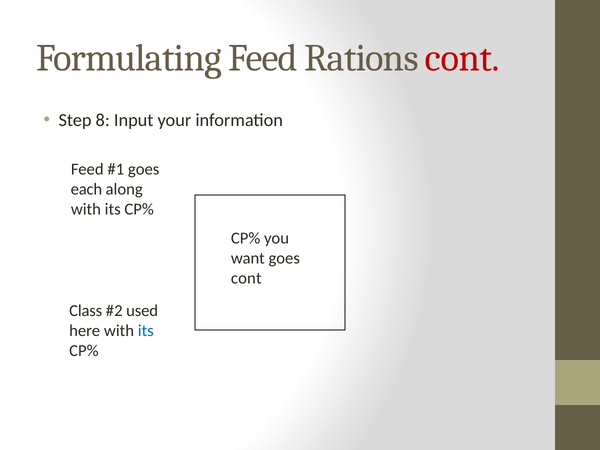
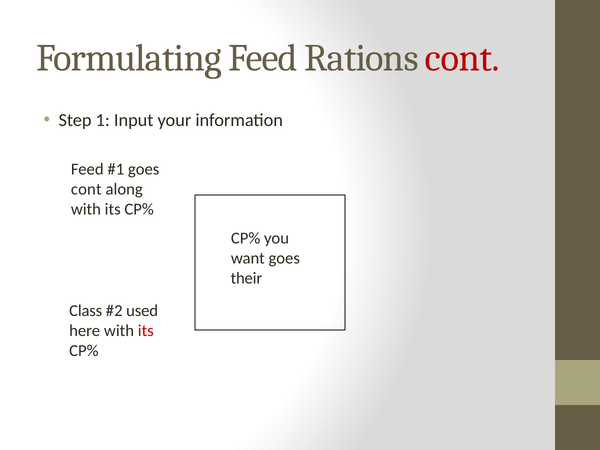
8: 8 -> 1 (103, 120)
each: each -> cont (86, 189)
cont: cont -> their (246, 278)
its colour: blue -> red (146, 331)
